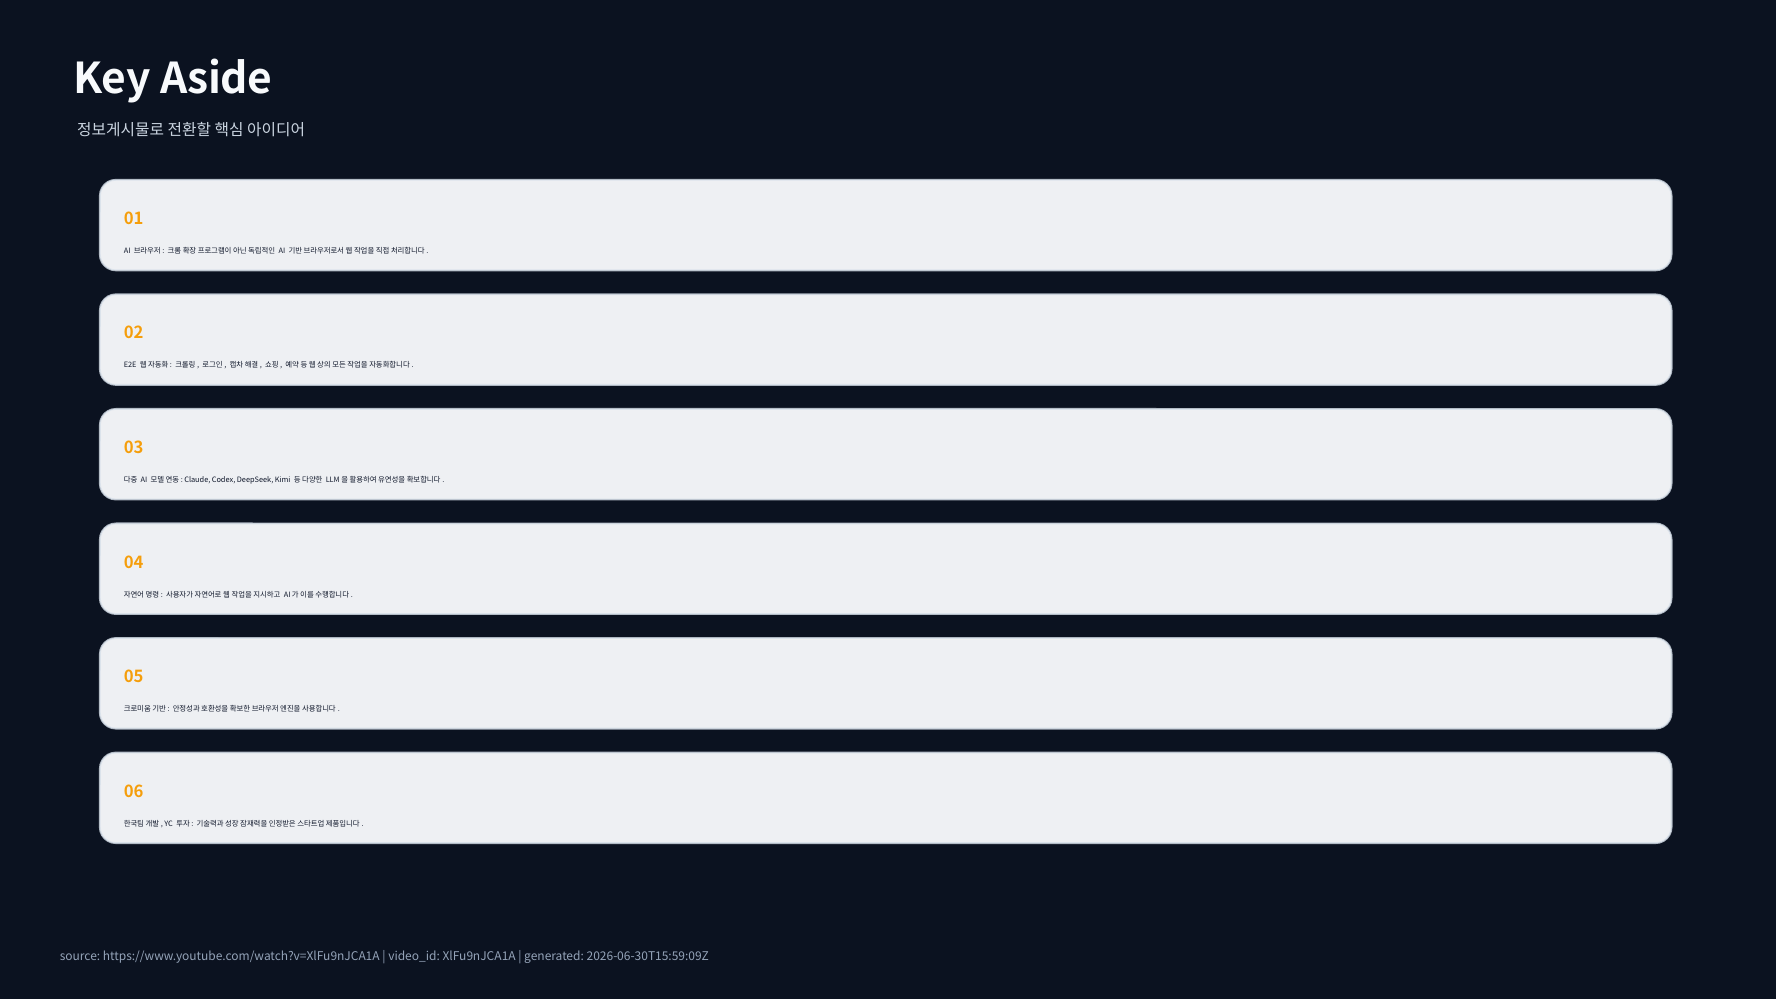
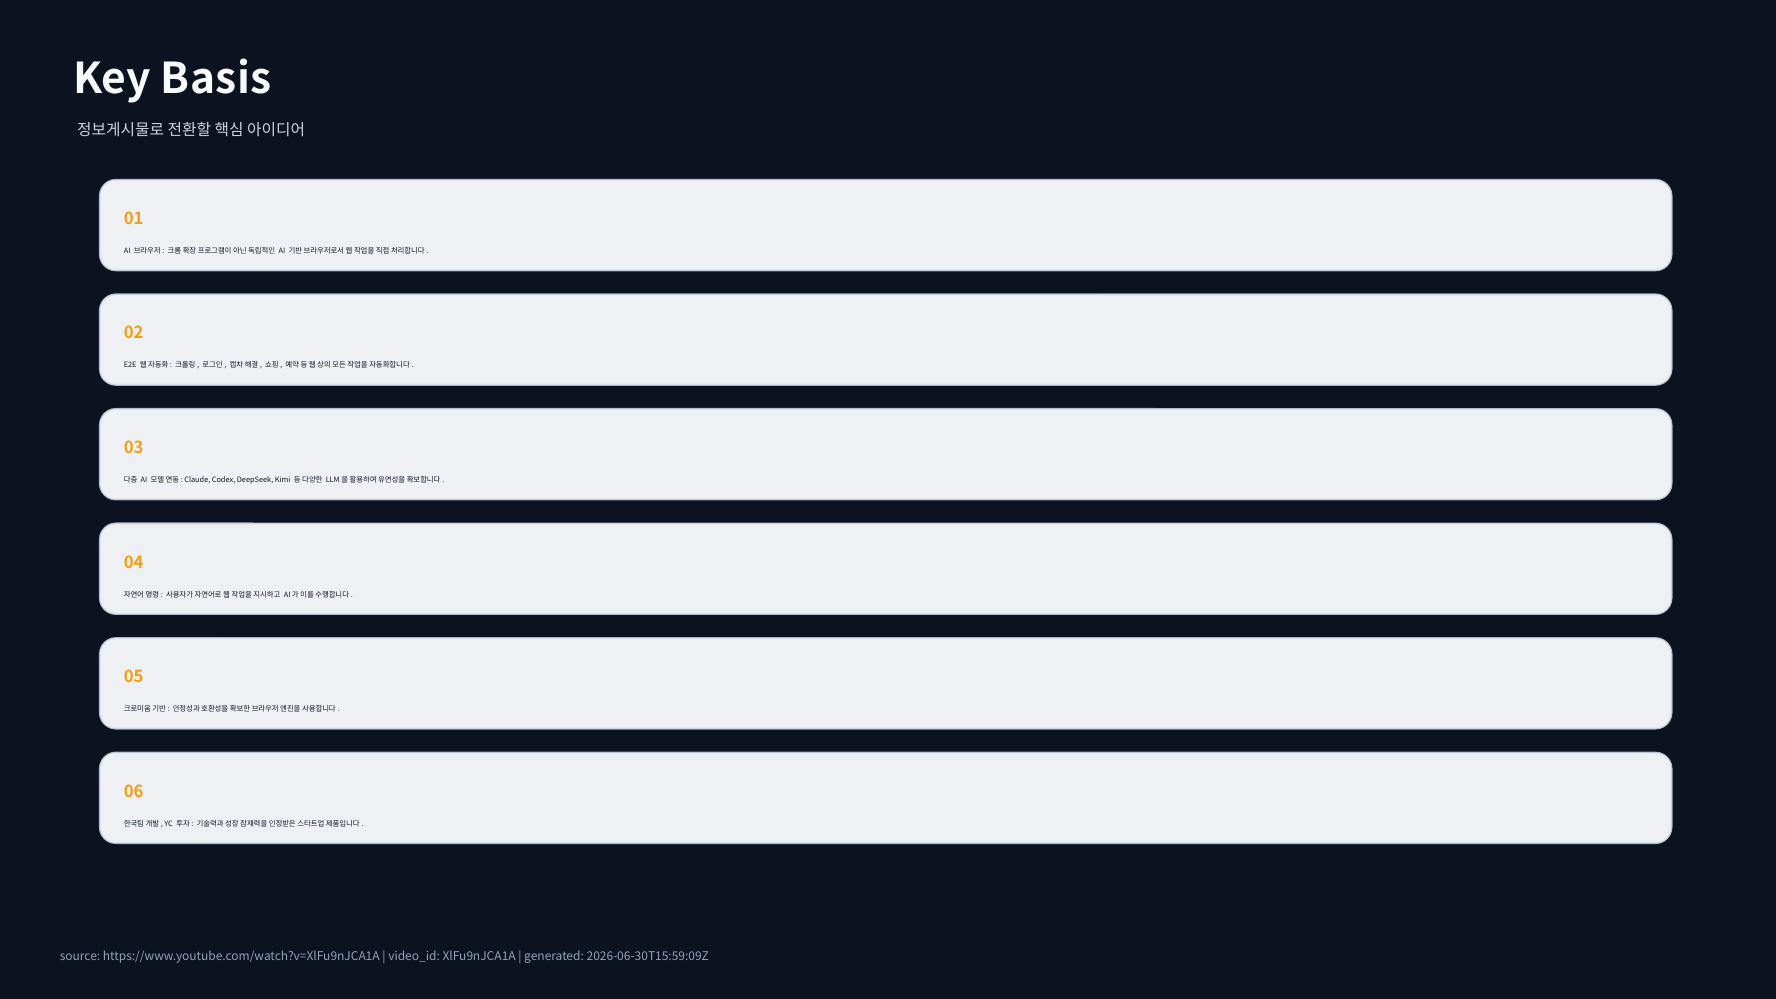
Aside: Aside -> Basis (216, 80)
